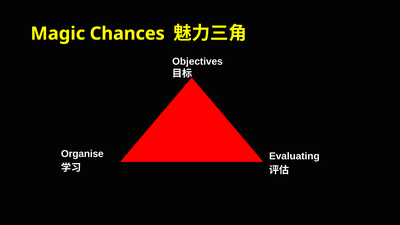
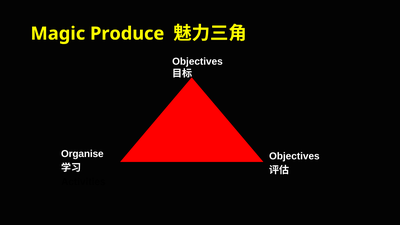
Chances: Chances -> Produce (127, 34)
Evaluating: Evaluating -> Objectives (294, 156)
